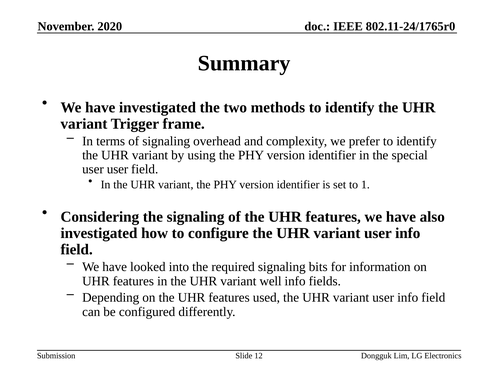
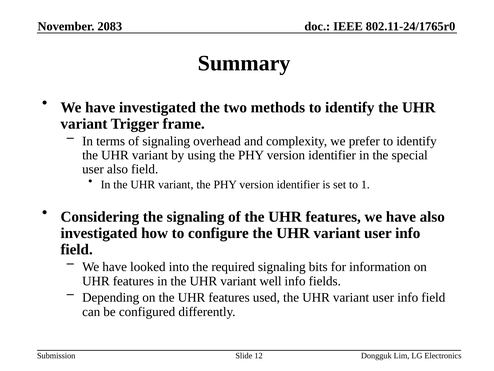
2020: 2020 -> 2083 (110, 26)
user user: user -> also (117, 169)
